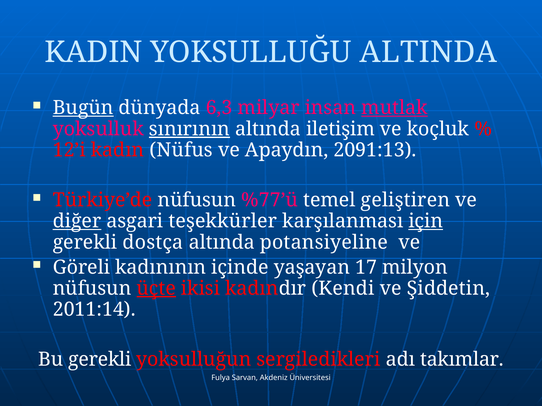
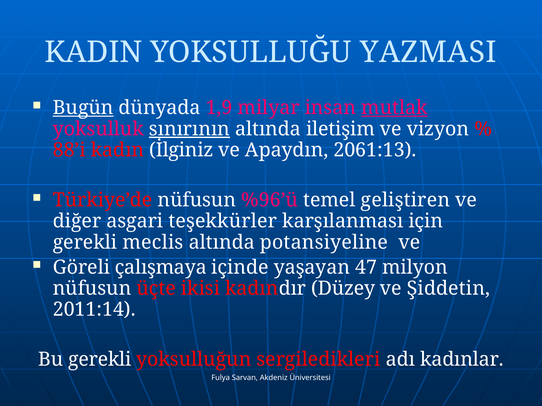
ALTINDA: ALTINDA -> YAZMASI (428, 52)
6,3: 6,3 -> 1,9 (219, 108)
koçluk: koçluk -> vizyon (438, 129)
12’i: 12’i -> 88’i (69, 150)
Nüfus: Nüfus -> İlginiz (181, 150)
2091:13: 2091:13 -> 2061:13 (375, 150)
%77’ü: %77’ü -> %96’ü (270, 200)
diğer underline: present -> none (77, 221)
için underline: present -> none (426, 221)
dostça: dostça -> meclis (153, 243)
kadınının: kadınının -> çalışmaya (161, 268)
17: 17 -> 47 (366, 268)
üçte underline: present -> none (156, 289)
Kendi: Kendi -> Düzey (343, 289)
takımlar: takımlar -> kadınlar (462, 360)
